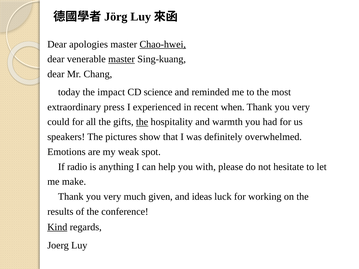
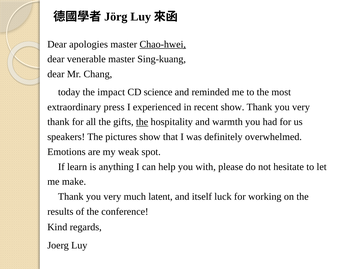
master underline: present -> none (122, 59)
recent when: when -> show (233, 107)
could: could -> thank (58, 122)
radio: radio -> learn (77, 167)
given: given -> latent (160, 197)
ideas: ideas -> itself (202, 197)
Kind underline: present -> none (57, 227)
